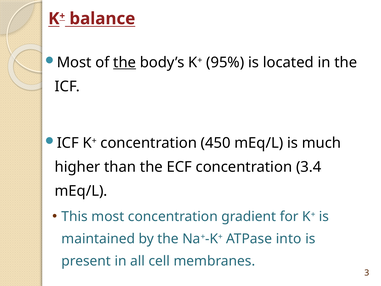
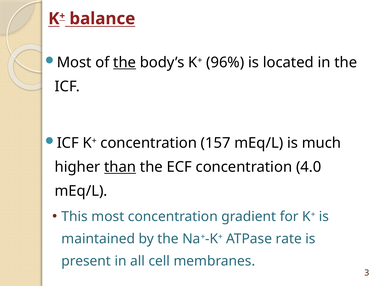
95%: 95% -> 96% (225, 62)
450: 450 -> 157 (216, 143)
than underline: none -> present (120, 167)
3.4: 3.4 -> 4.0 (309, 167)
into: into -> rate (289, 239)
